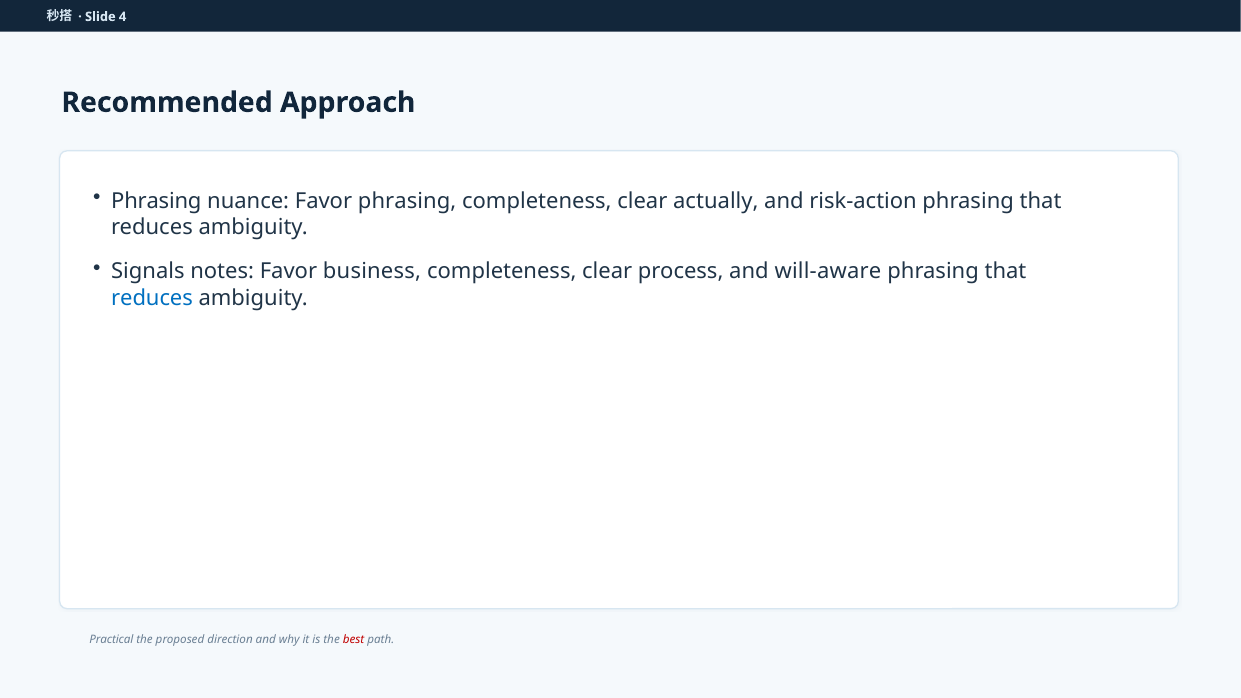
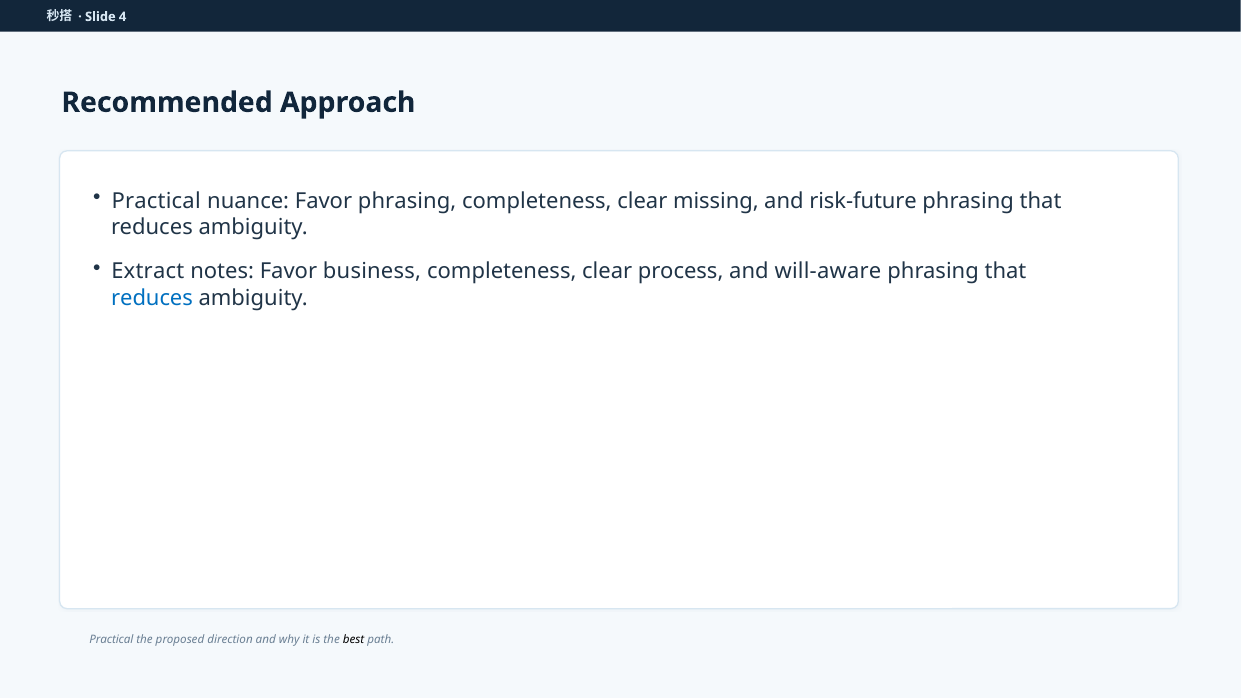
Phrasing: Phrasing -> Practical (156, 201)
actually: actually -> missing (716, 201)
risk-action: risk-action -> risk-future (863, 201)
Signals: Signals -> Extract (148, 272)
best colour: red -> black (354, 639)
